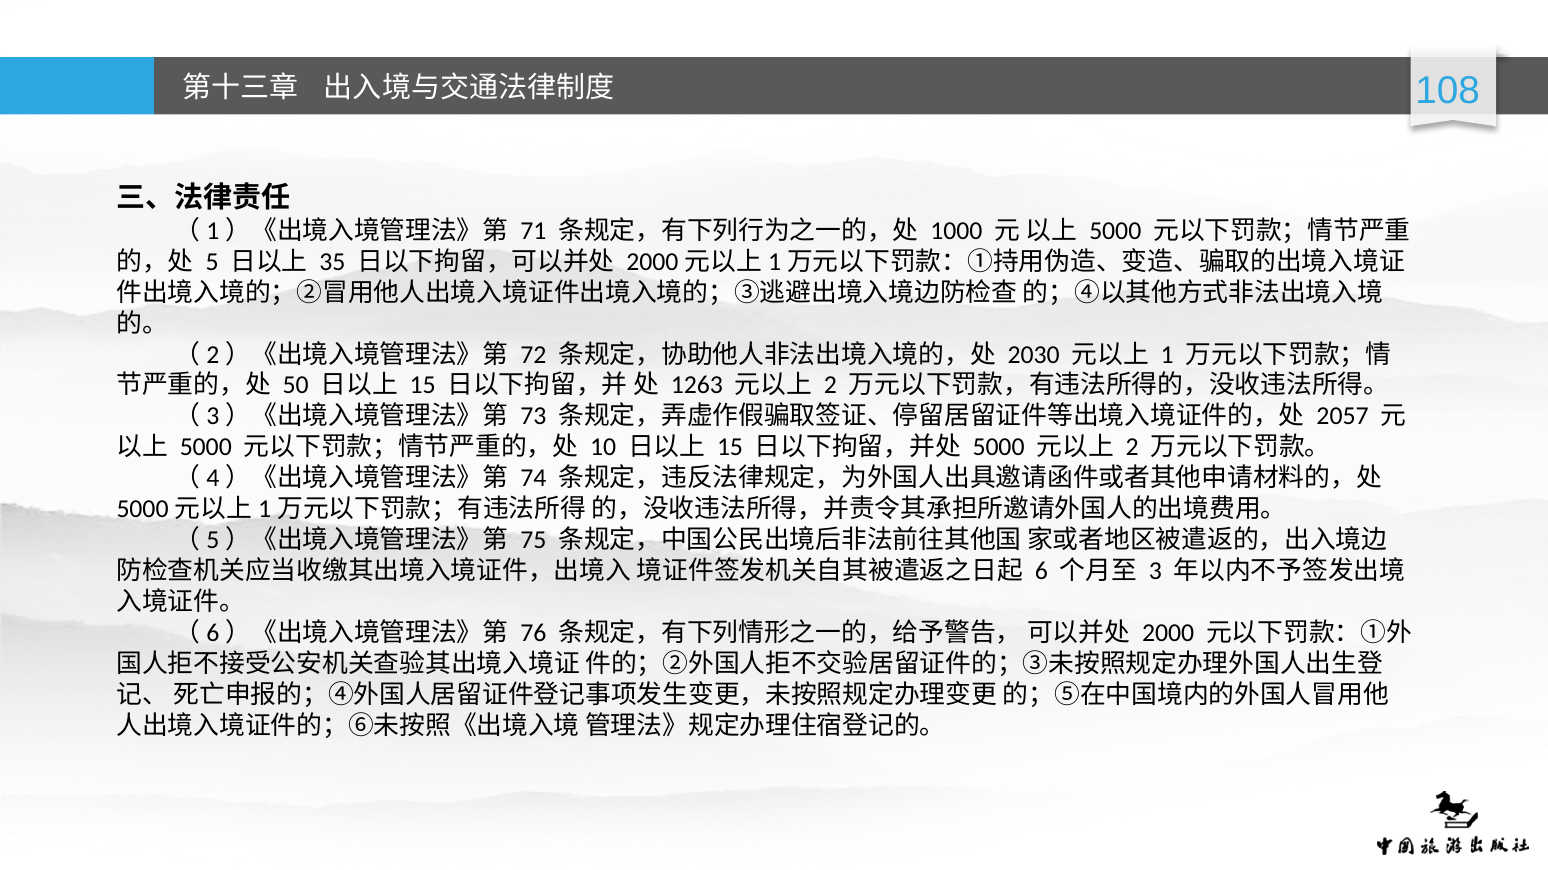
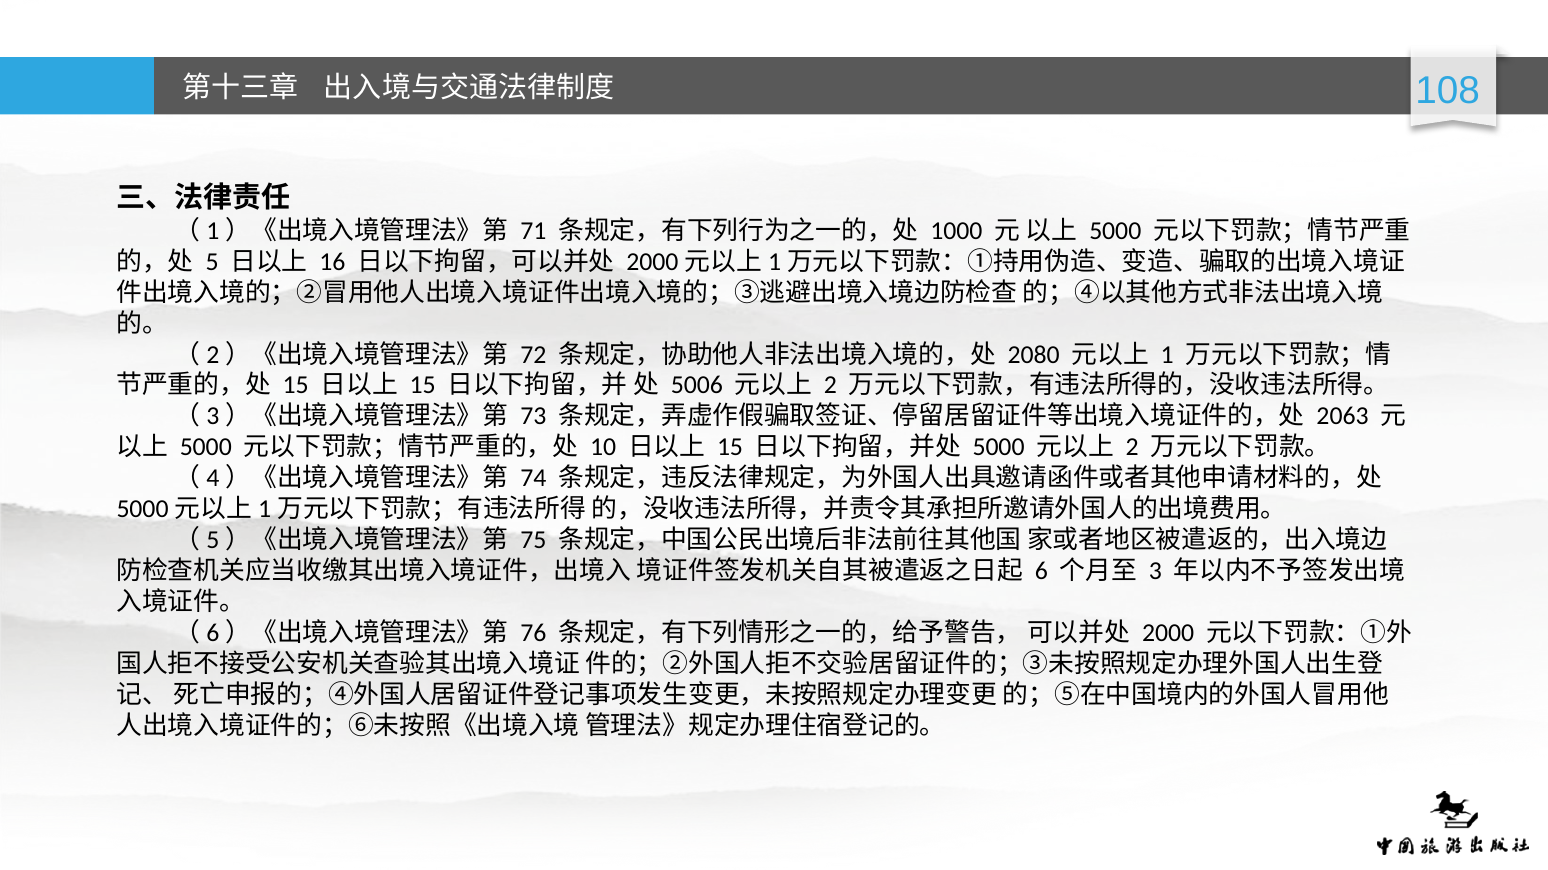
35: 35 -> 16 (332, 262)
2030: 2030 -> 2080 (1034, 355)
50: 50 -> 15 (296, 386)
1263: 1263 -> 5006 (697, 386)
2057: 2057 -> 2063 (1343, 417)
